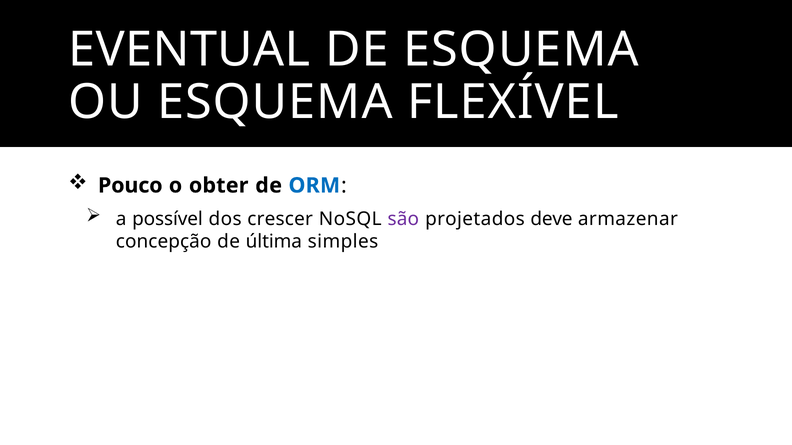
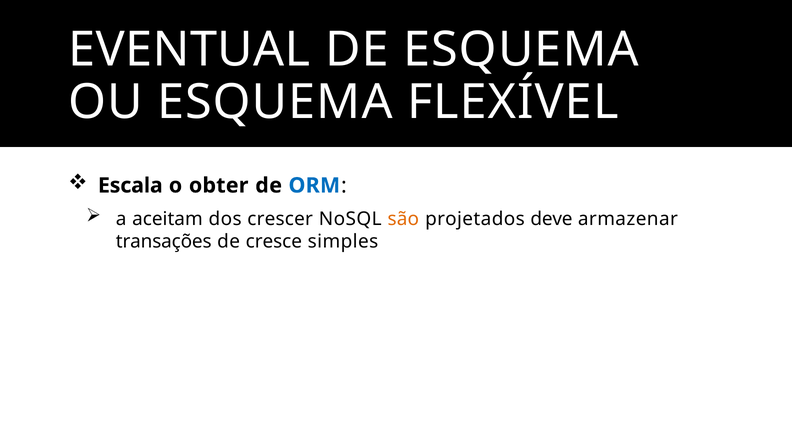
Pouco: Pouco -> Escala (130, 186)
possível: possível -> aceitam (167, 219)
são colour: purple -> orange (403, 219)
concepção: concepção -> transações (164, 242)
última: última -> cresce (274, 242)
